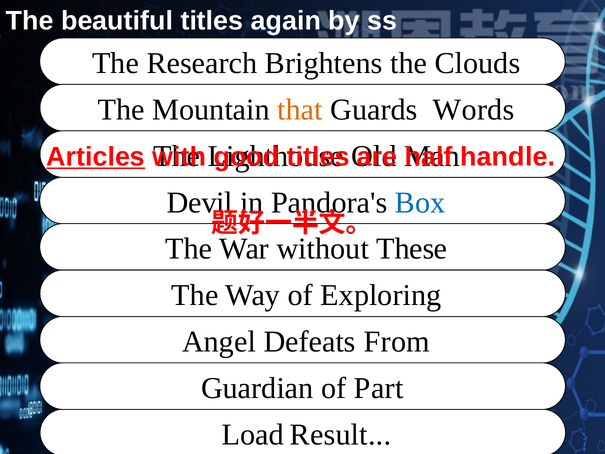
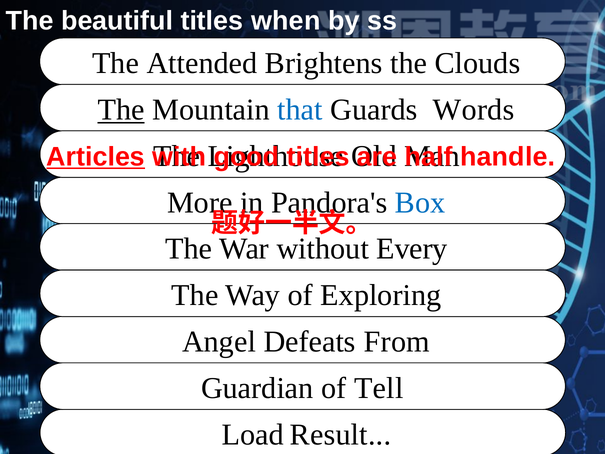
again: again -> when (286, 21)
Research: Research -> Attended (202, 63)
The underline: none -> present (121, 110)
that colour: orange -> blue (300, 110)
Devil: Devil -> More (200, 202)
These: These -> Every (412, 249)
Part: Part -> Tell (379, 388)
